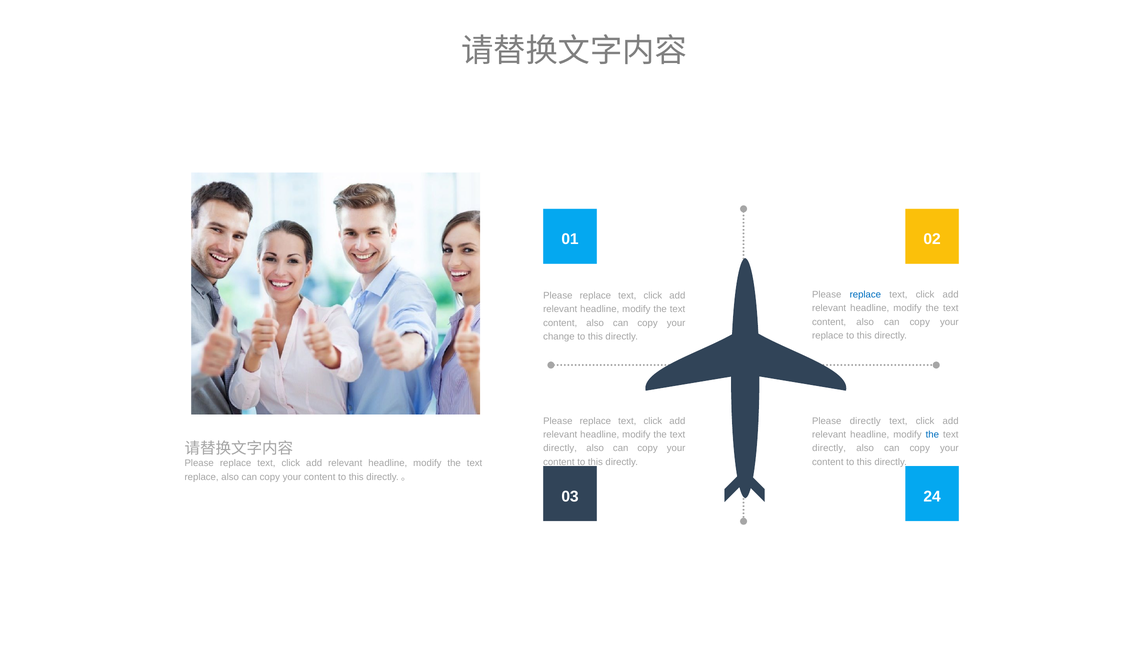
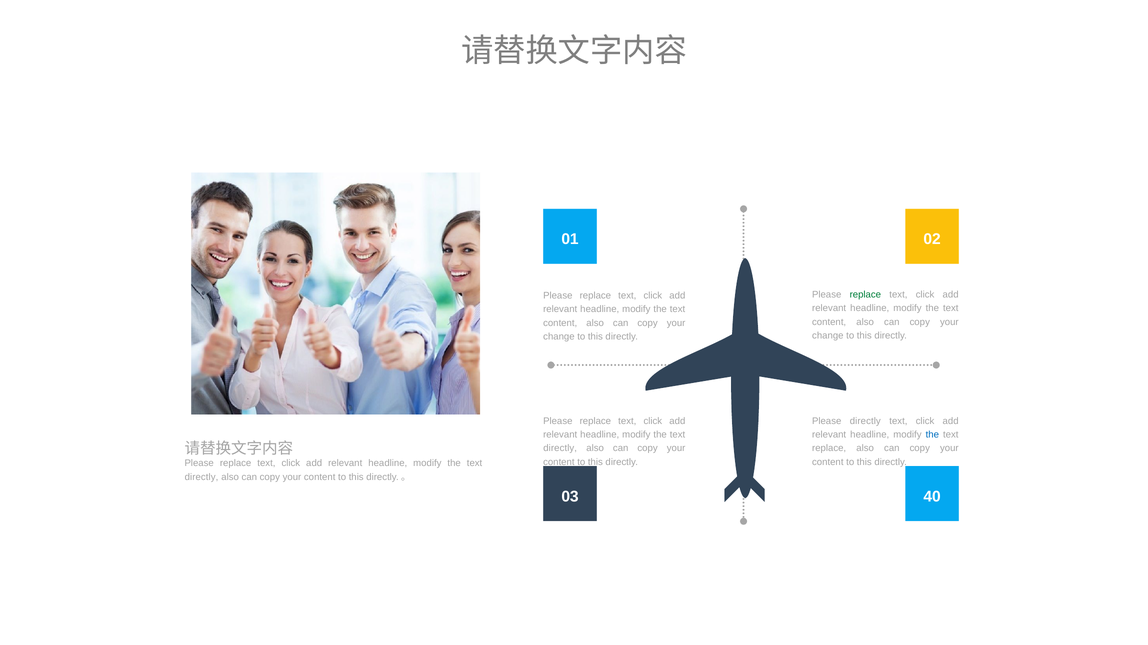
replace colour: blue -> green (865, 295)
replace: replace -> change (828, 336)
directly: directly -> replace (829, 449)
replace: replace -> directly (202, 477)
24: 24 -> 40 (932, 497)
